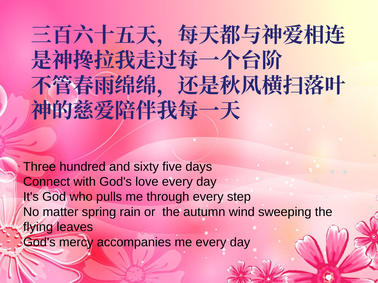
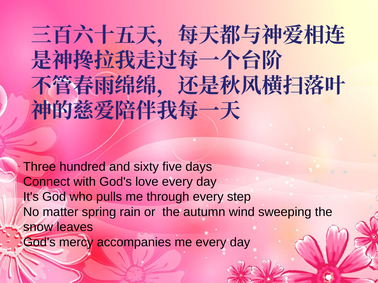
flying: flying -> snow (38, 227)
